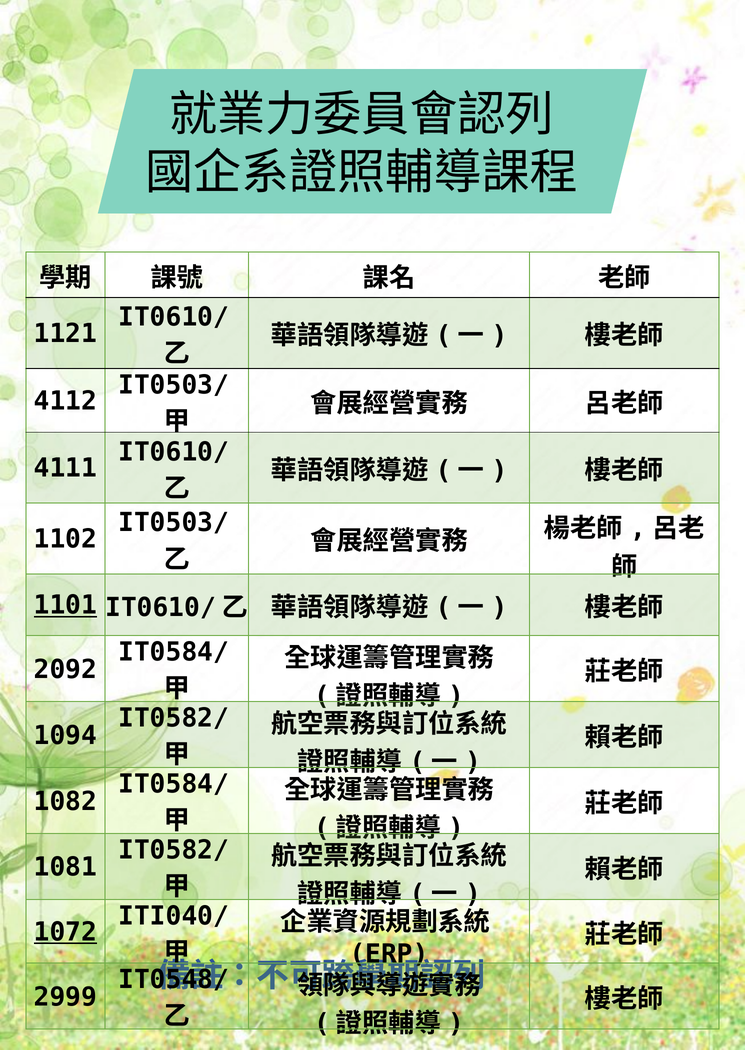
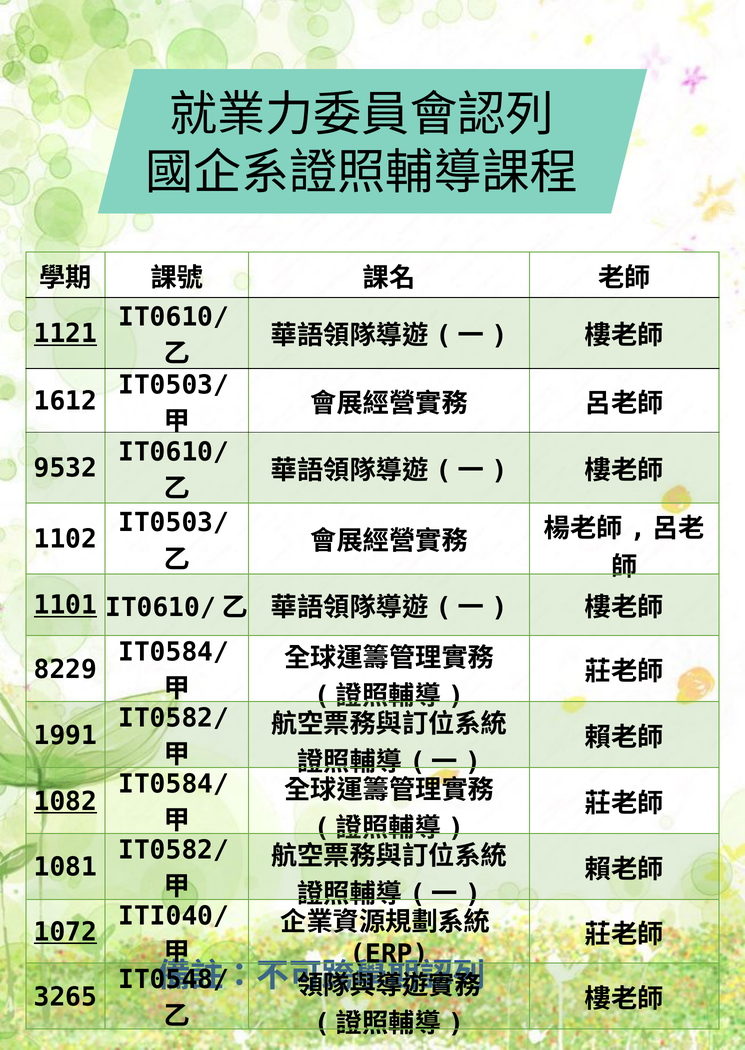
1121 underline: none -> present (66, 334)
4112: 4112 -> 1612 (66, 401)
4111: 4111 -> 9532 (66, 468)
2092: 2092 -> 8229 (66, 669)
1094: 1094 -> 1991 (66, 735)
1082 underline: none -> present (66, 801)
2999: 2999 -> 3265 (66, 996)
